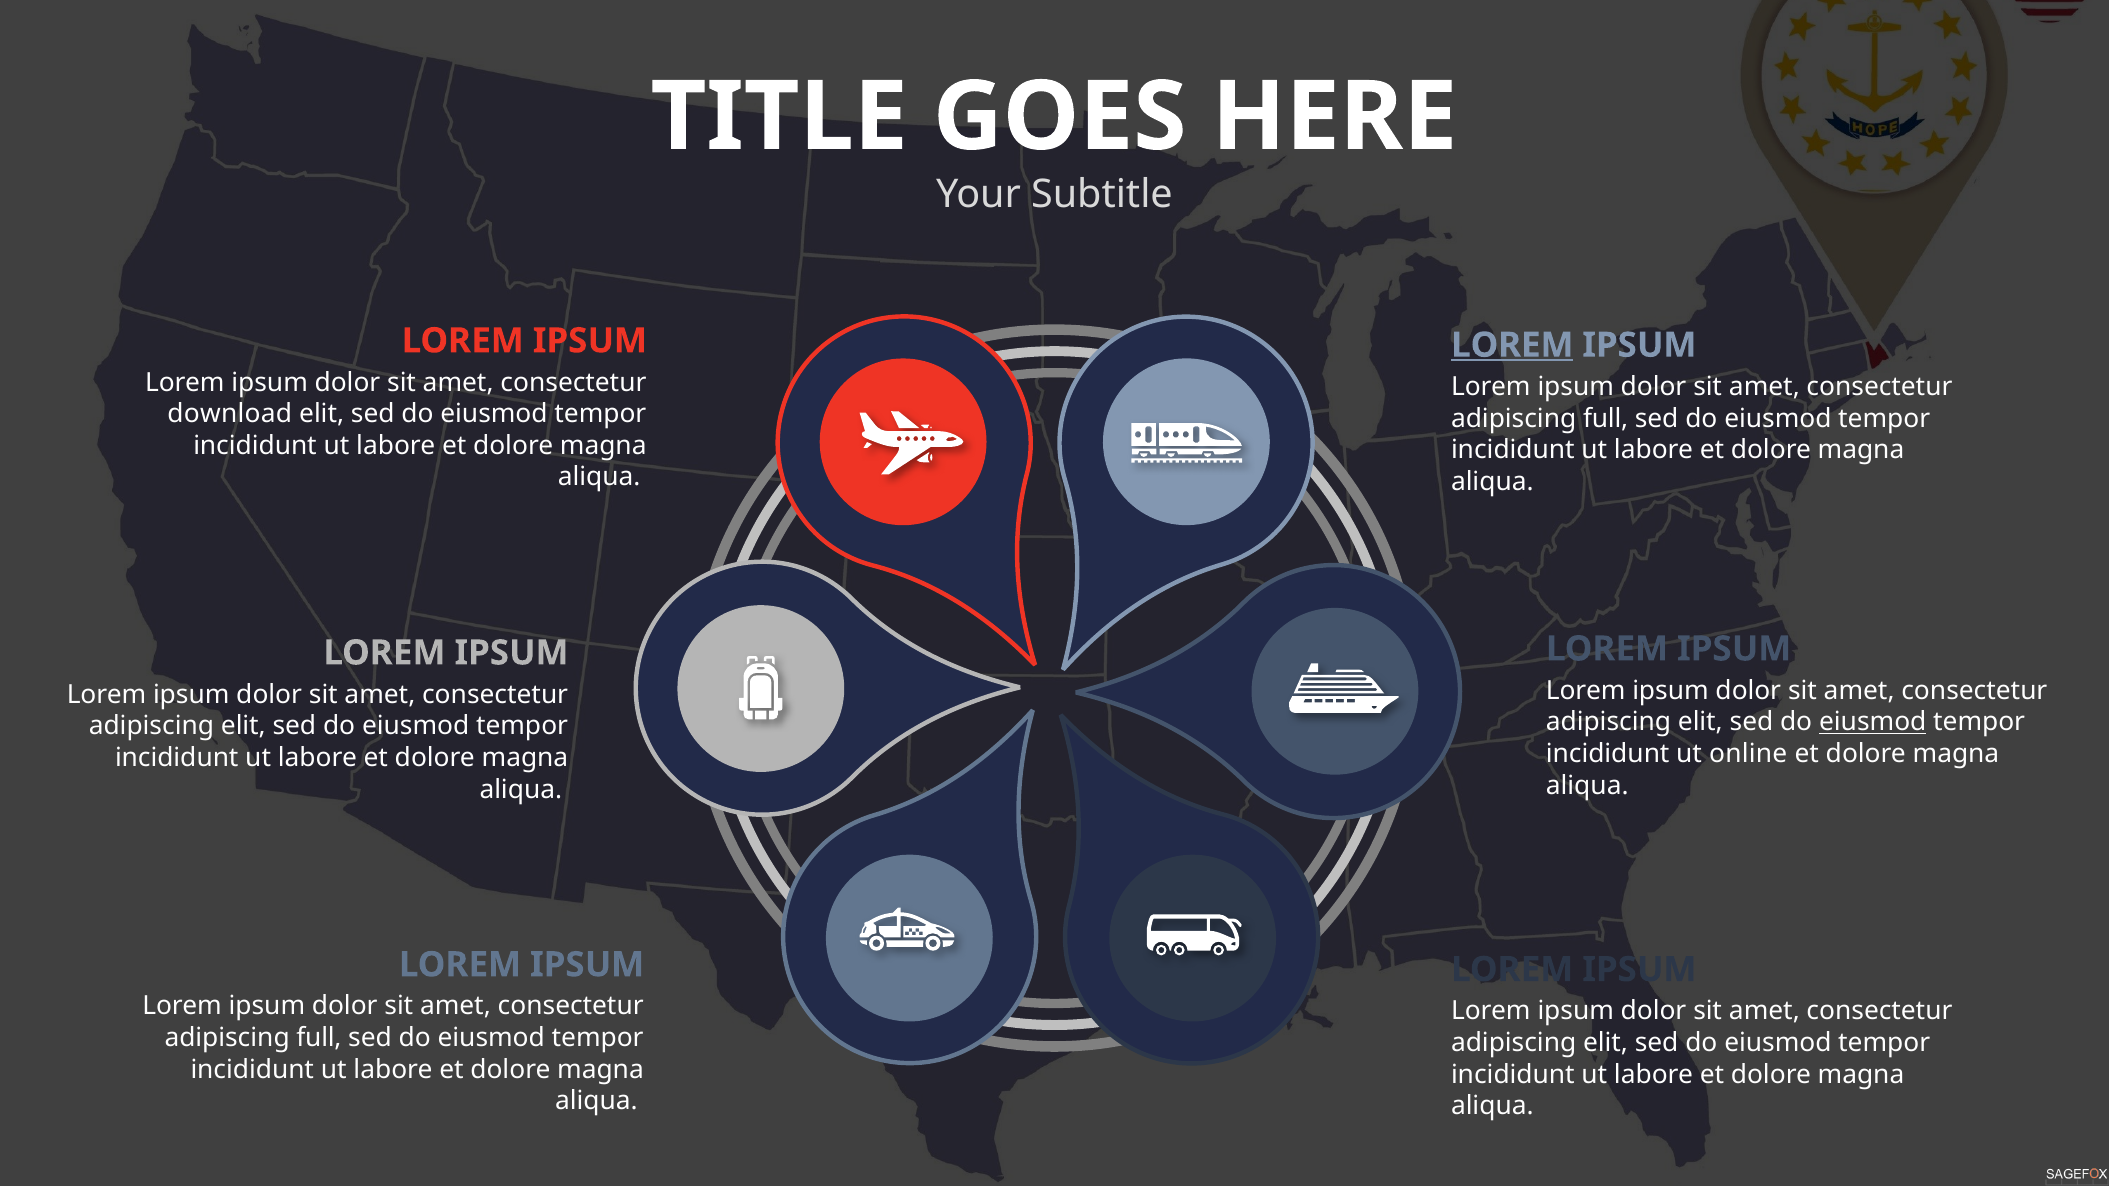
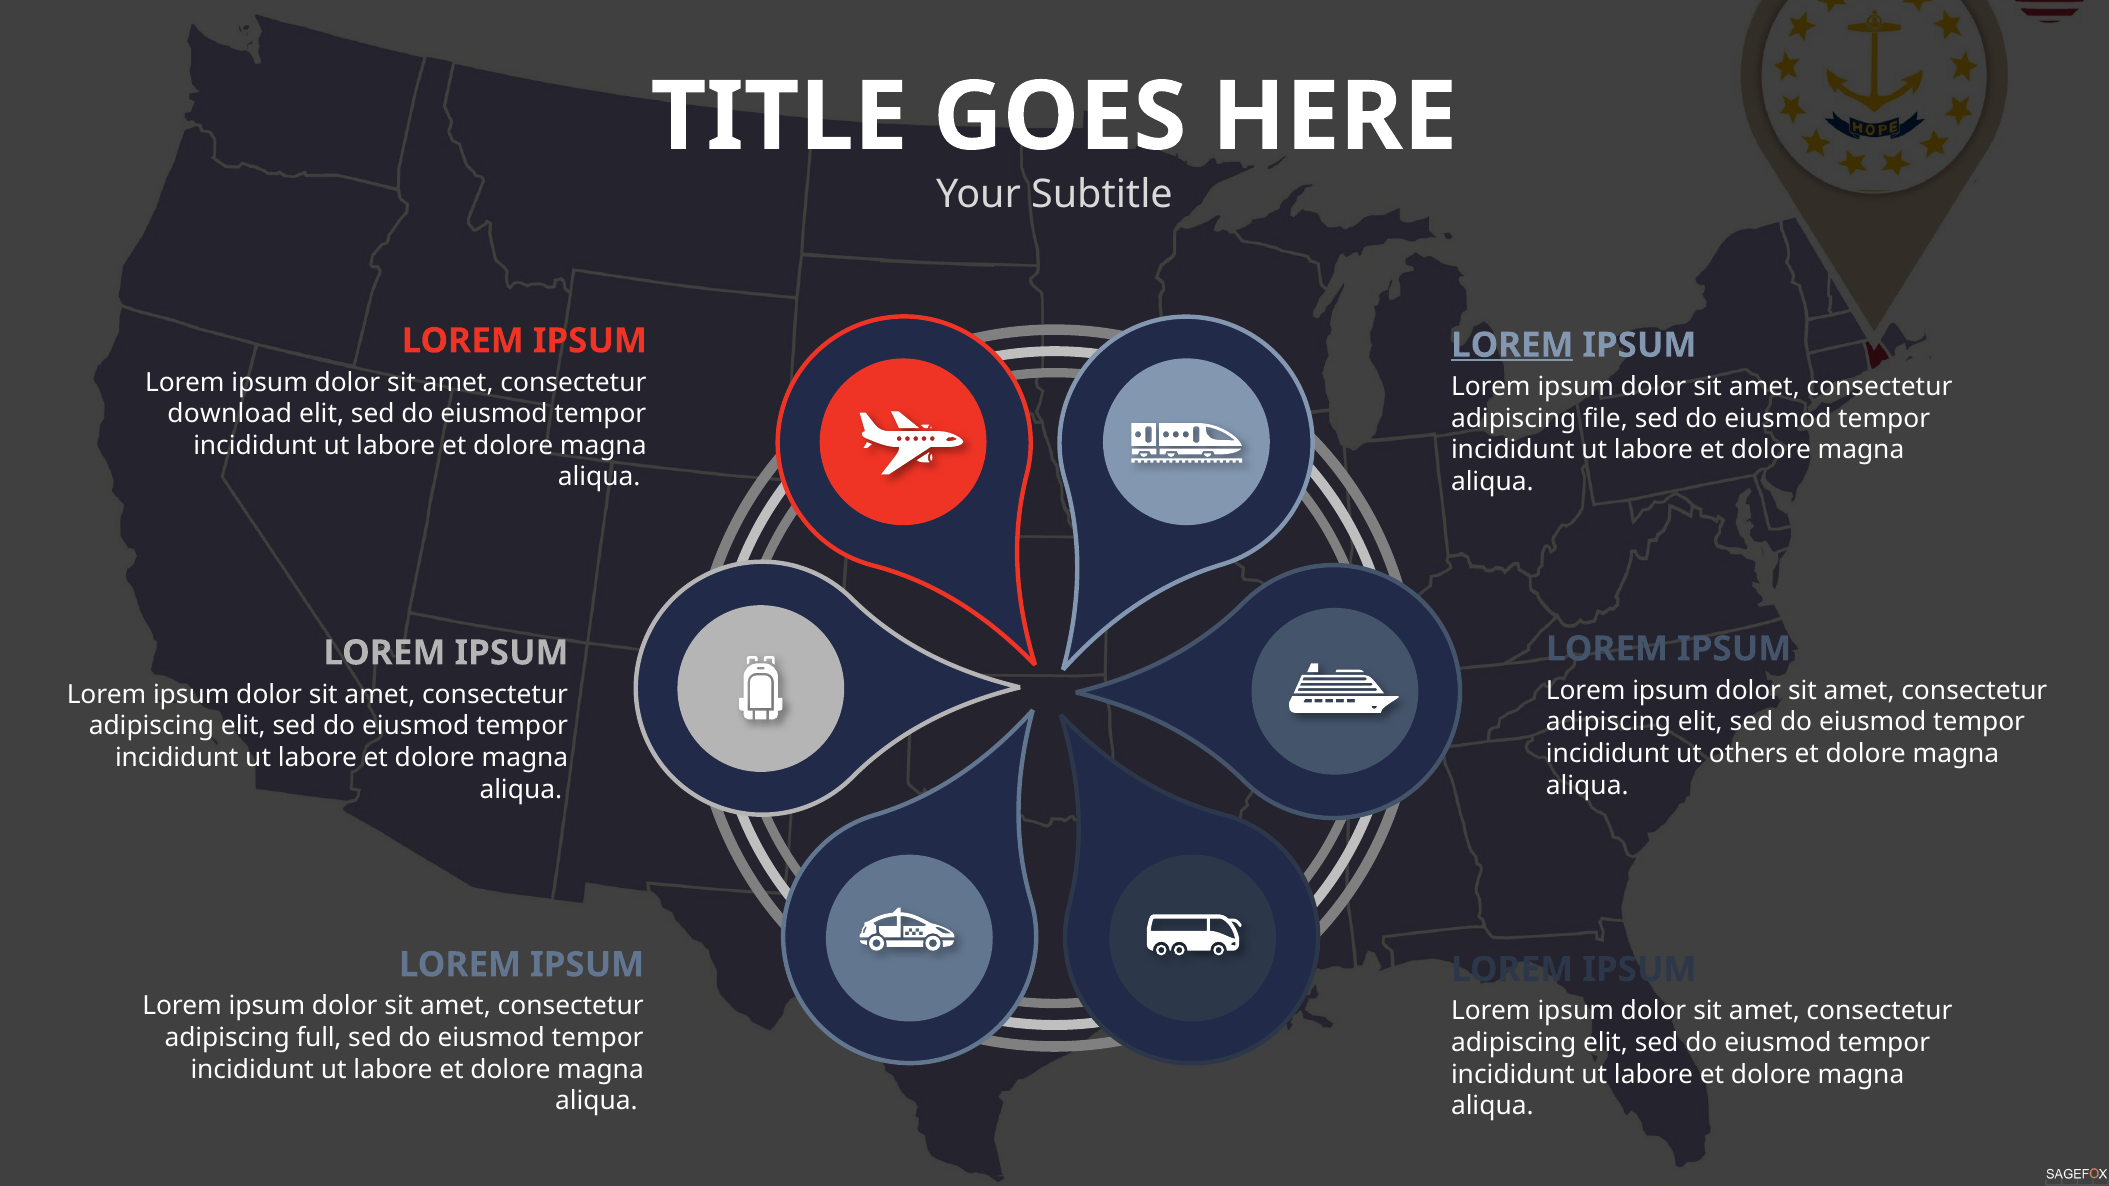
full: full -> file (1605, 418)
eiusmod underline: present -> none (1873, 722)
online: online -> others (1748, 754)
